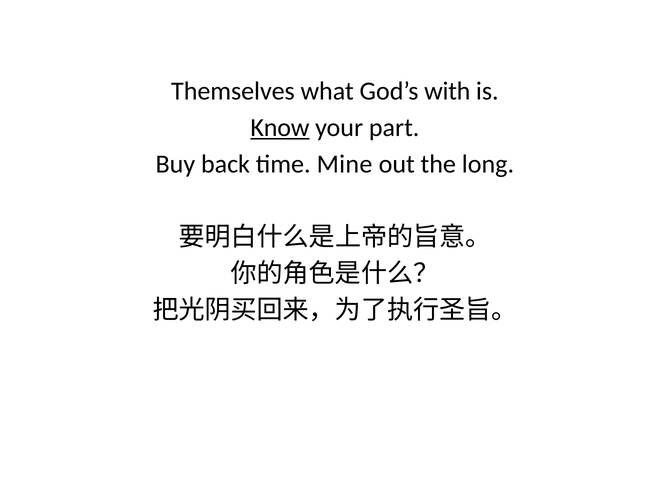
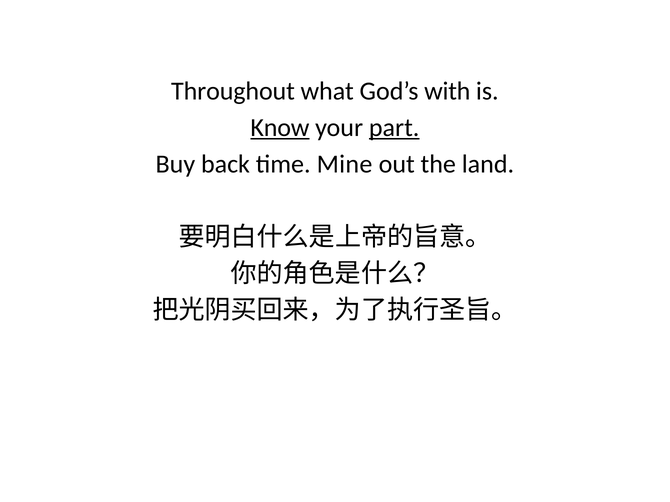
Themselves: Themselves -> Throughout (233, 91)
part underline: none -> present (394, 128)
long: long -> land (488, 164)
